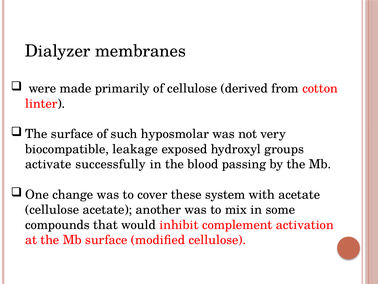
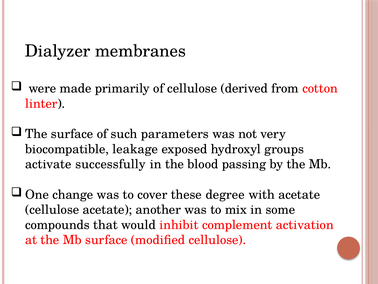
hyposmolar: hyposmolar -> parameters (175, 134)
system: system -> degree (225, 194)
